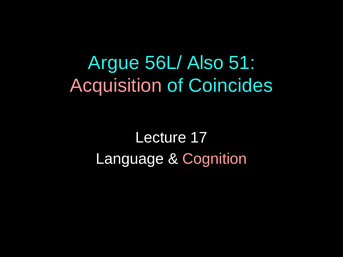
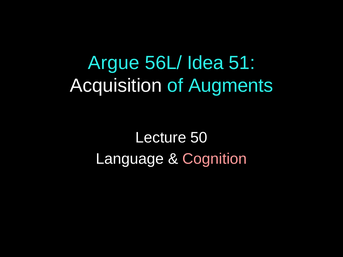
Also: Also -> Idea (205, 63)
Acquisition colour: pink -> white (116, 86)
Coincides: Coincides -> Augments (231, 86)
17: 17 -> 50 (199, 138)
